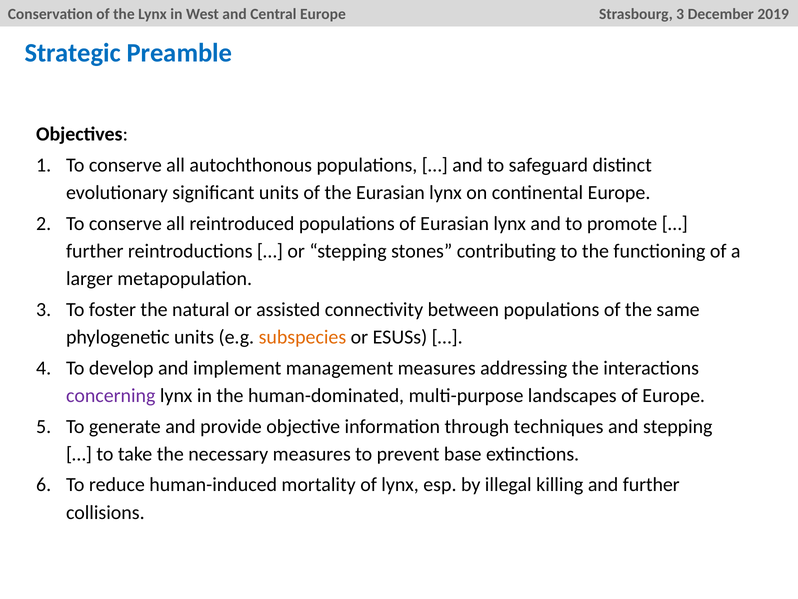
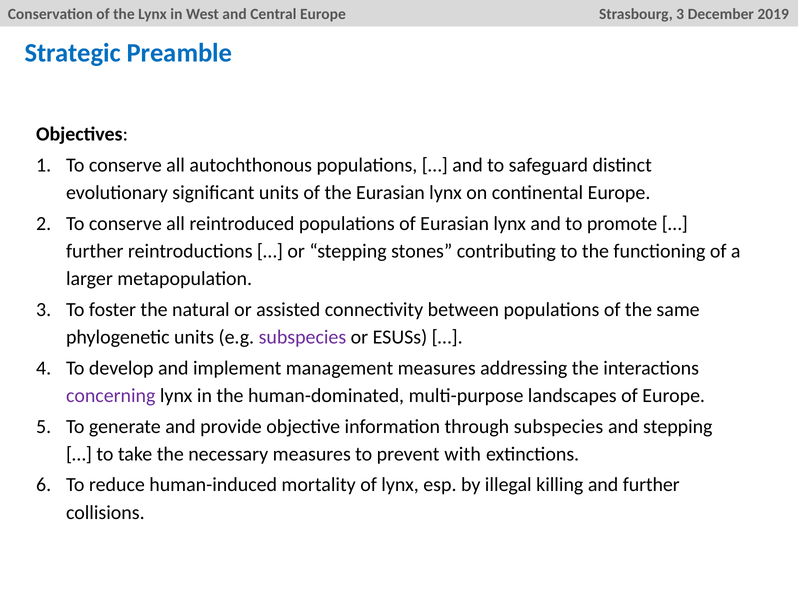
subspecies colour: orange -> purple (302, 337)
through techniques: techniques -> subspecies (559, 426)
base: base -> with (463, 454)
